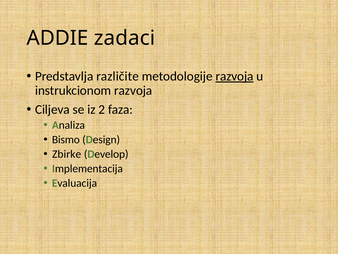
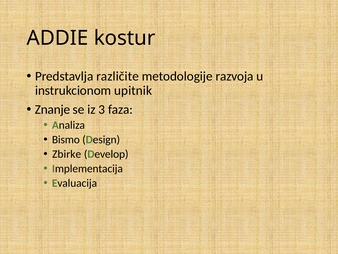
zadaci: zadaci -> kostur (125, 38)
razvoja underline: present -> none (235, 76)
instrukcionom razvoja: razvoja -> upitnik (133, 90)
Ciljeva: Ciljeva -> Znanje (52, 109)
2: 2 -> 3 (102, 109)
